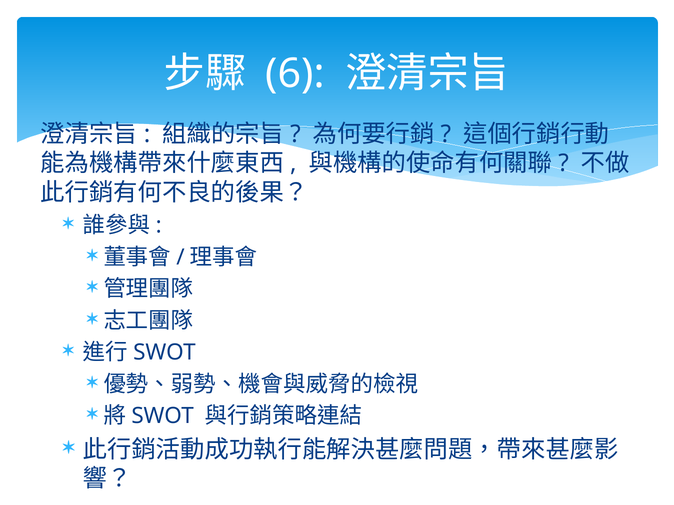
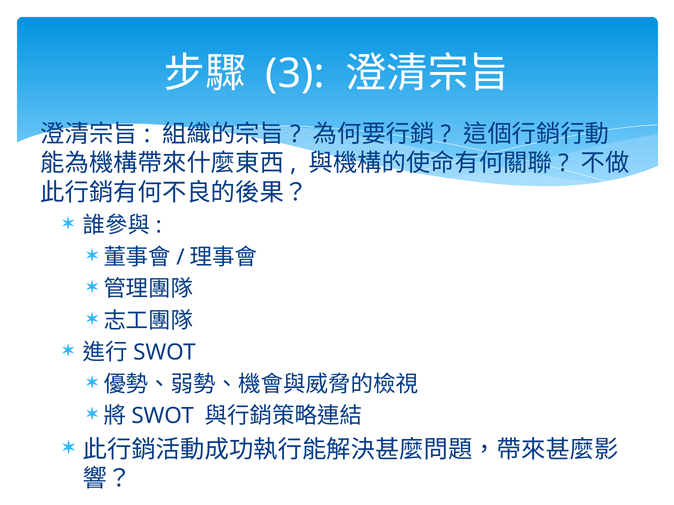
6: 6 -> 3 (295, 74)
